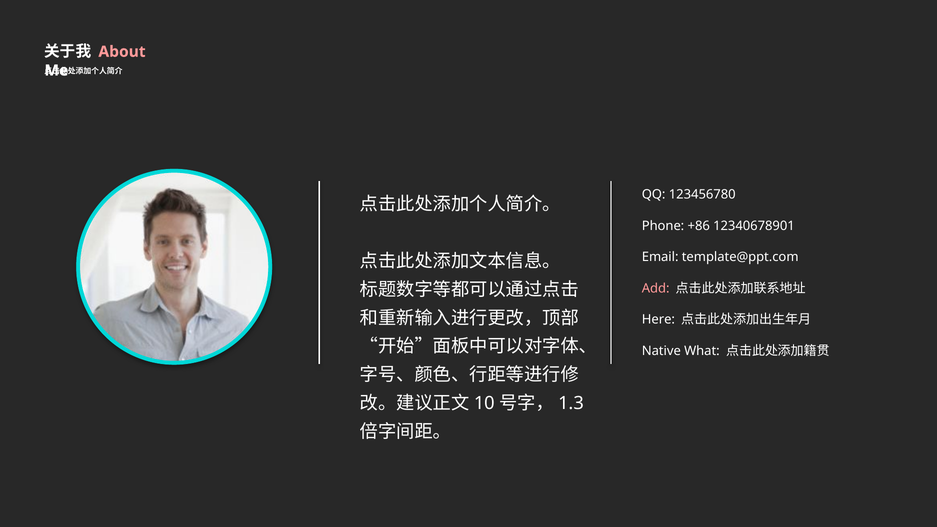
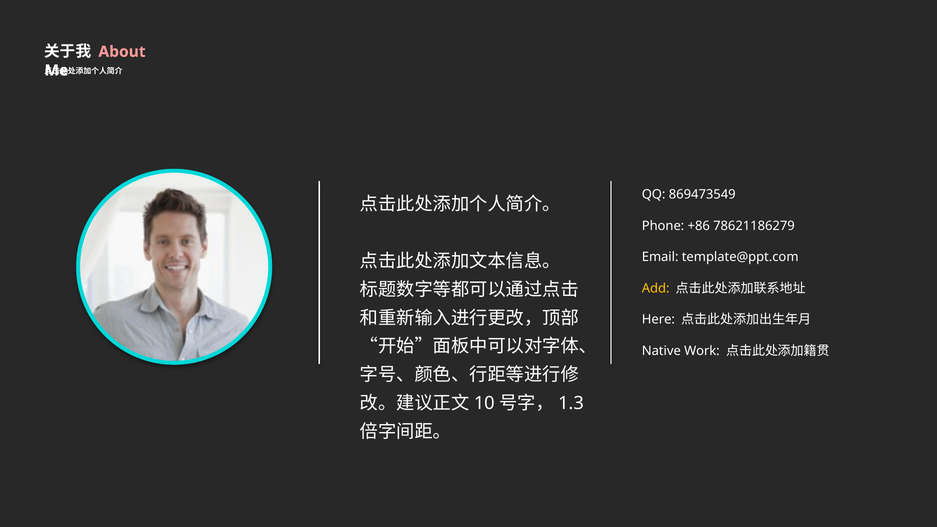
123456780: 123456780 -> 869473549 (702, 194)
12340678901: 12340678901 -> 78621186279 (754, 226)
Add colour: pink -> yellow (656, 288)
What: What -> Work (702, 351)
